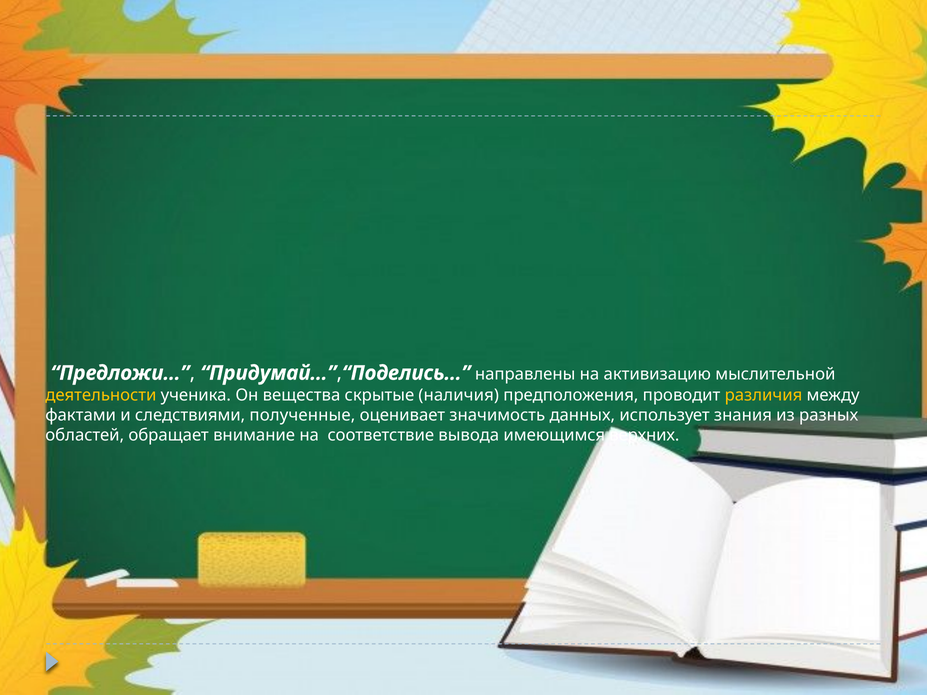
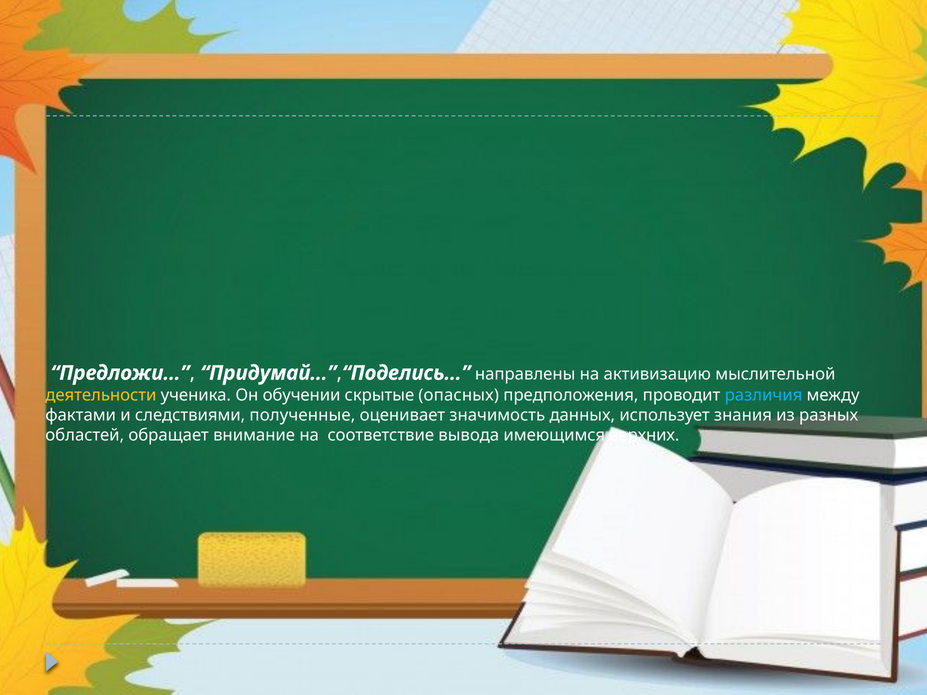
вещества: вещества -> обучении (302, 395)
наличия: наличия -> опасных (459, 395)
различия colour: yellow -> light blue (763, 395)
